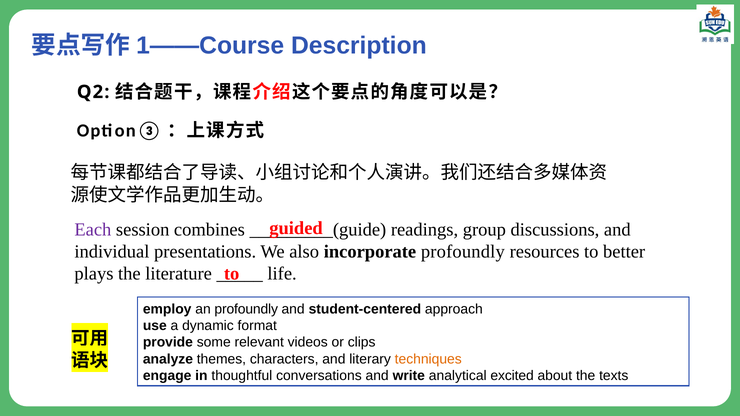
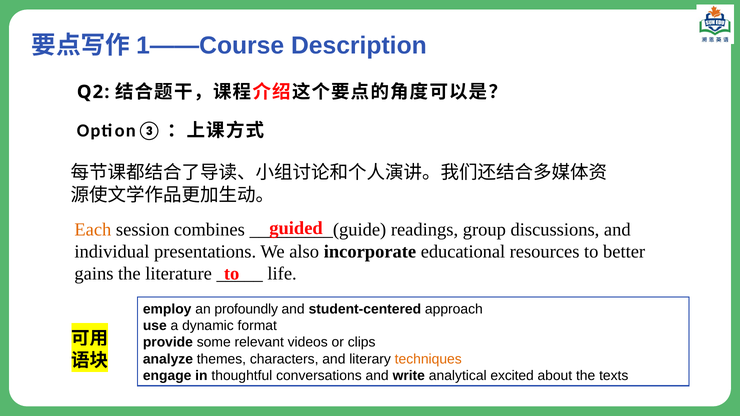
Each colour: purple -> orange (93, 230)
incorporate profoundly: profoundly -> educational (463, 252)
plays: plays -> gains (94, 274)
